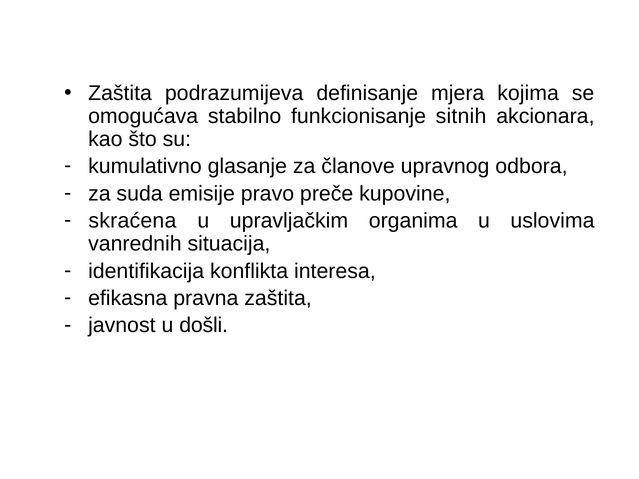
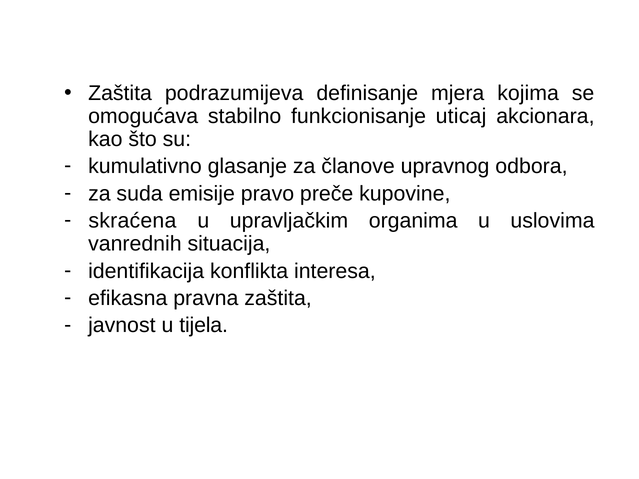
sitnih: sitnih -> uticaj (461, 116)
došli: došli -> tijela (204, 326)
